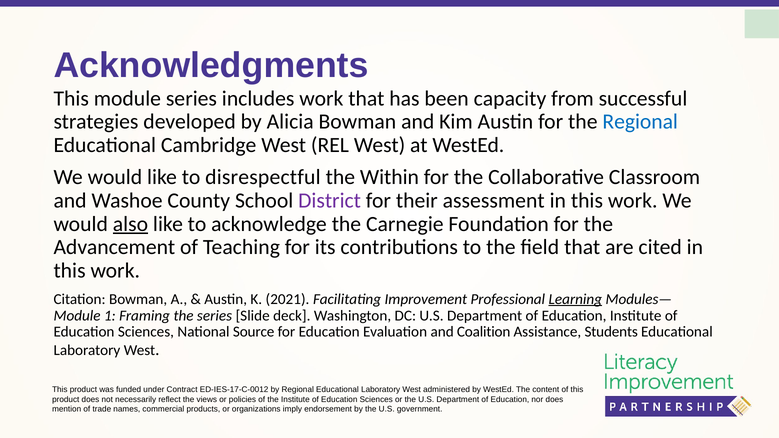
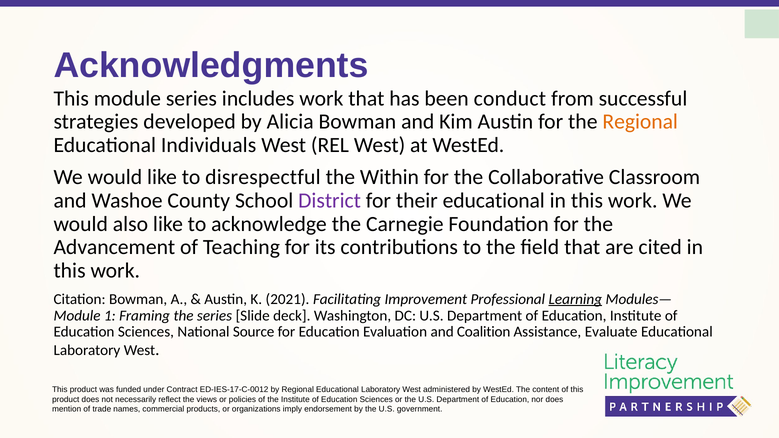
capacity: capacity -> conduct (510, 99)
Regional colour: blue -> orange (640, 122)
Cambridge: Cambridge -> Individuals (209, 145)
their assessment: assessment -> educational (494, 201)
also underline: present -> none (130, 224)
Students: Students -> Evaluate (611, 332)
